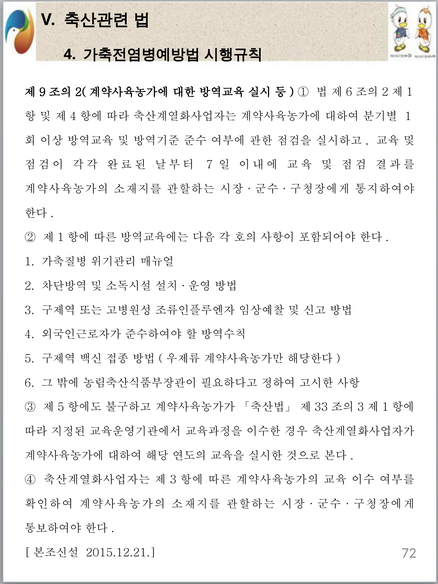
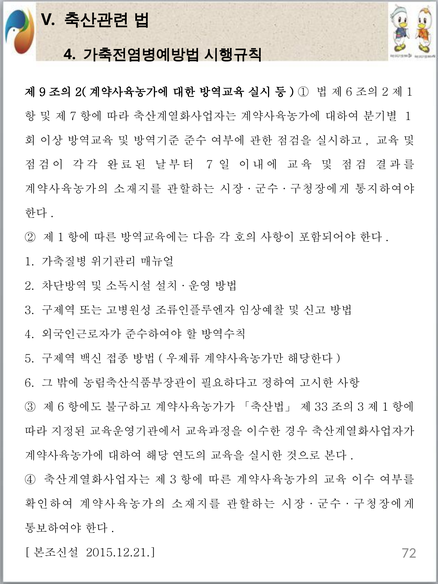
4: 4 -> 7 (73, 116)
5: 5 -> 6 (61, 407)
